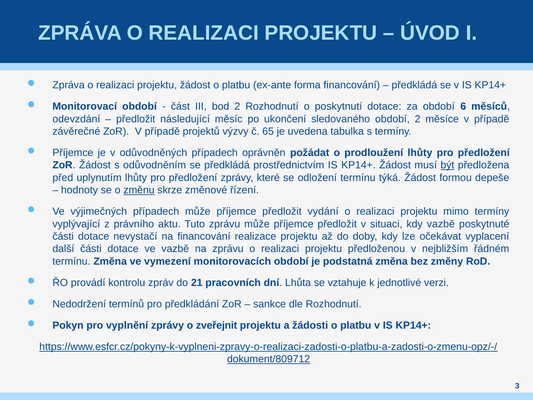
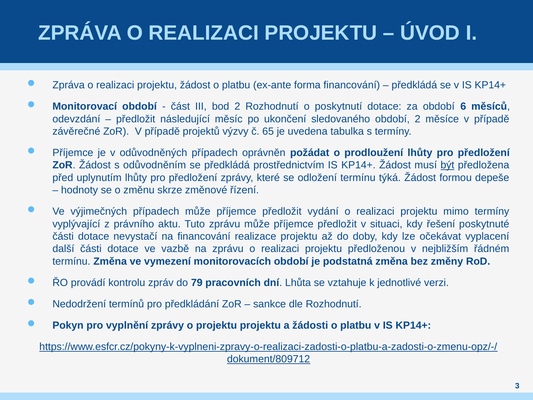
změnu underline: present -> none (139, 190)
kdy vazbě: vazbě -> řešení (441, 224)
21: 21 -> 79 (197, 282)
o zveřejnit: zveřejnit -> projektu (217, 325)
